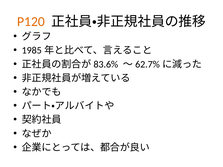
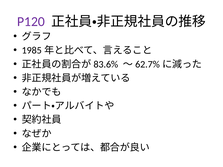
P120 colour: orange -> purple (31, 22)
